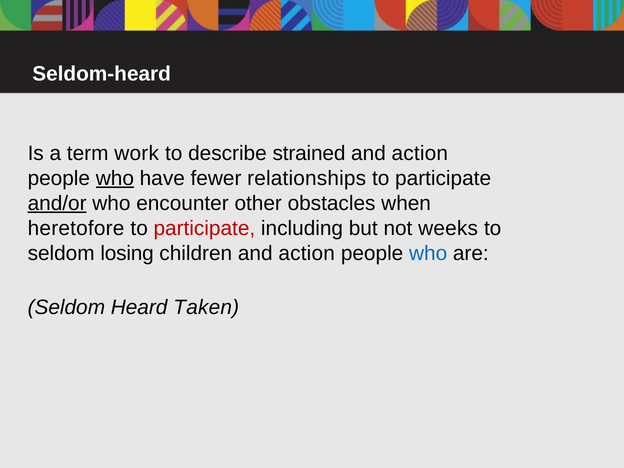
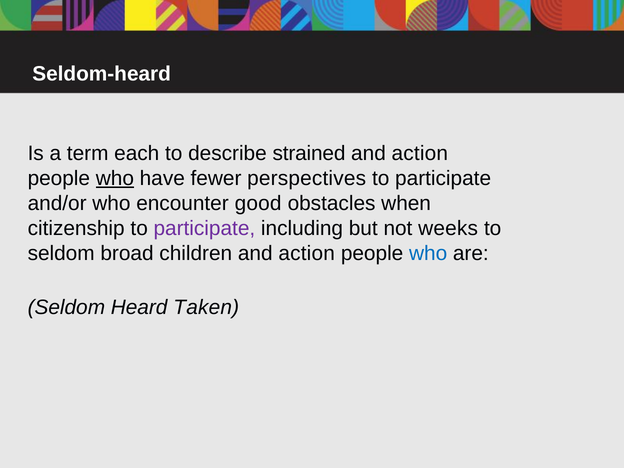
work: work -> each (137, 153)
relationships: relationships -> perspectives (307, 178)
and/or underline: present -> none (57, 203)
other: other -> good (258, 203)
heretofore: heretofore -> citizenship (76, 228)
participate colour: red -> purple (204, 228)
losing: losing -> broad (127, 253)
